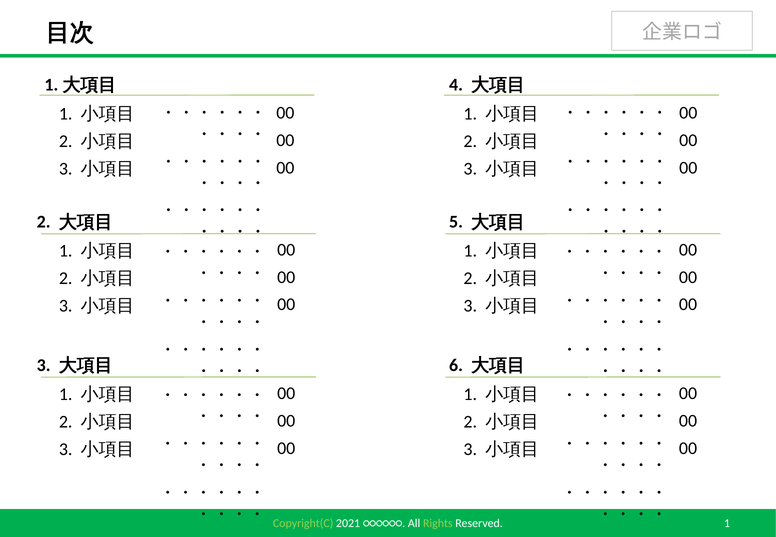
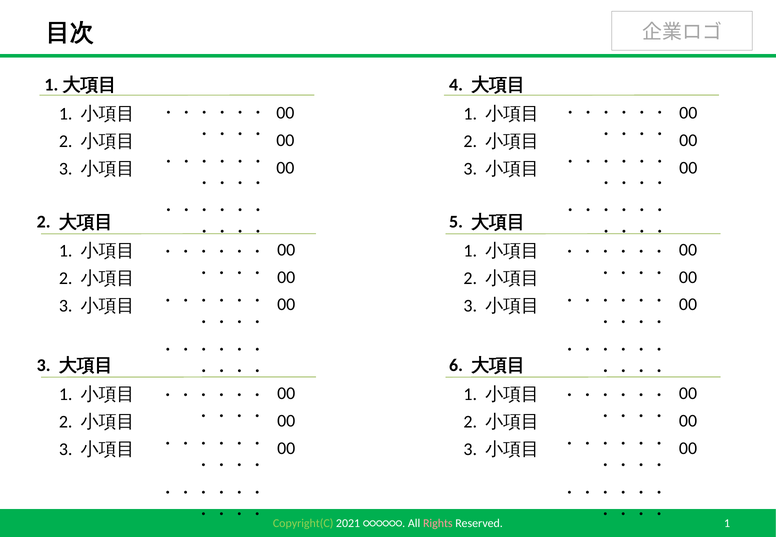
Rights colour: light green -> pink (438, 524)
